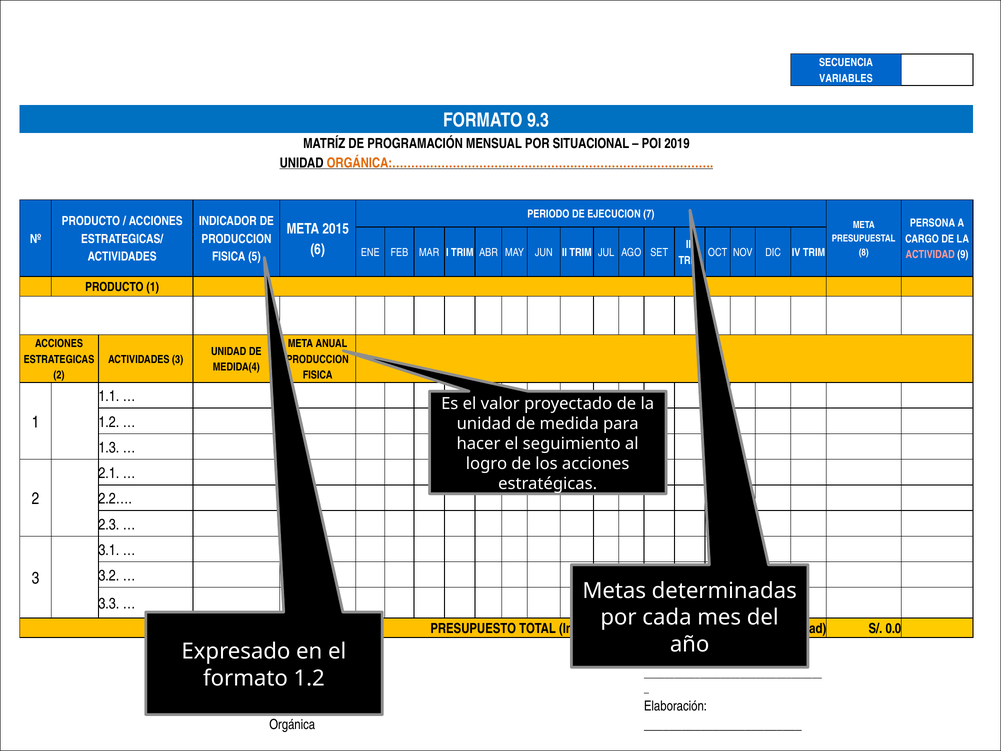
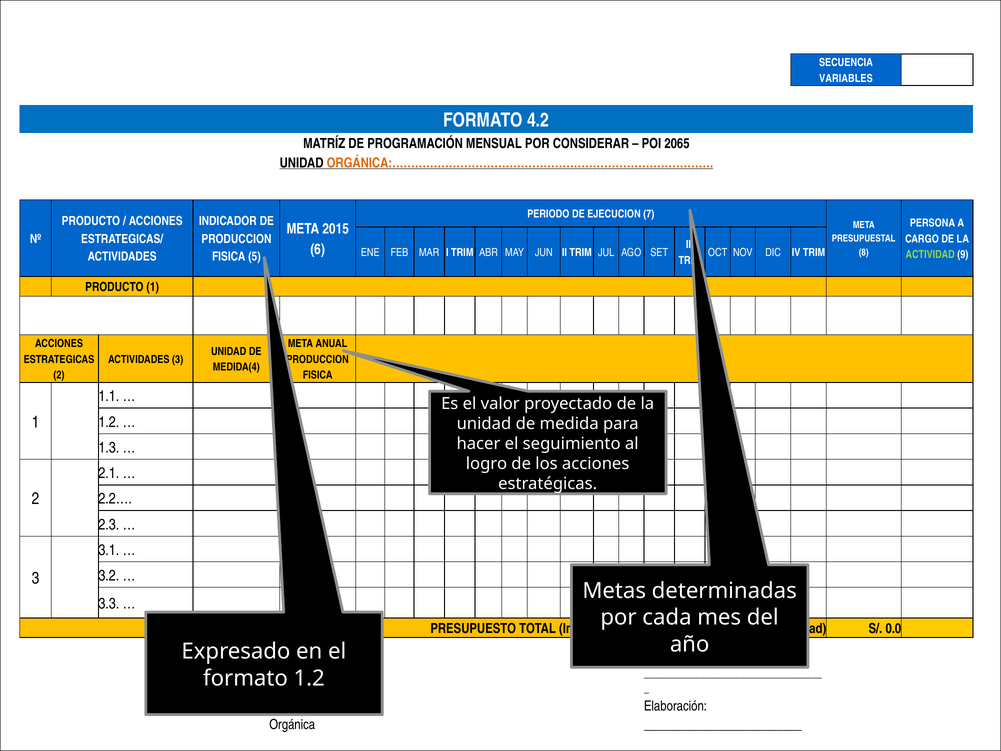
9.3: 9.3 -> 4.2 (538, 120)
SITUACIONAL: SITUACIONAL -> CONSIDERAR (591, 144)
2019: 2019 -> 2065 (677, 144)
ACTIVIDAD colour: pink -> light green (930, 255)
